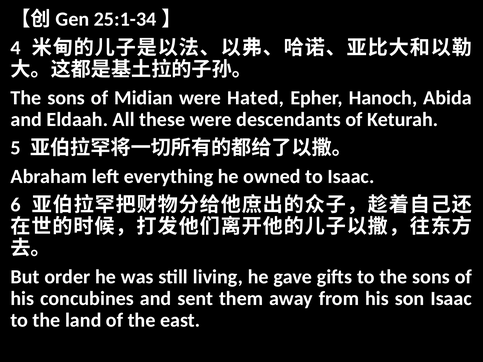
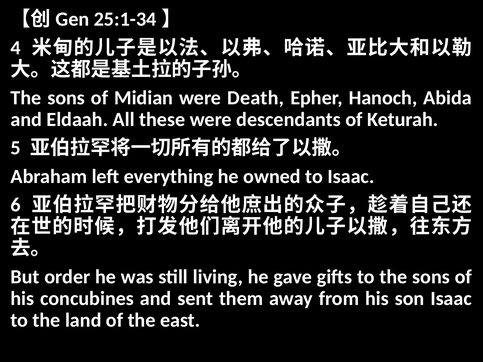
Hated: Hated -> Death (256, 98)
